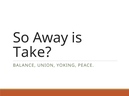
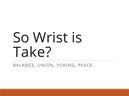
Away: Away -> Wrist (50, 38)
